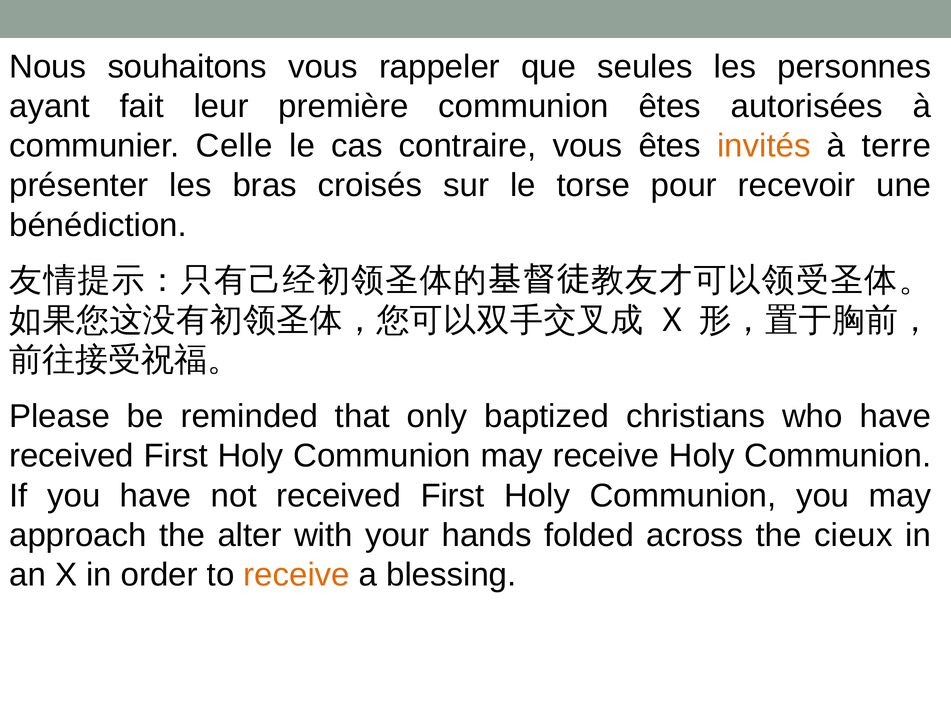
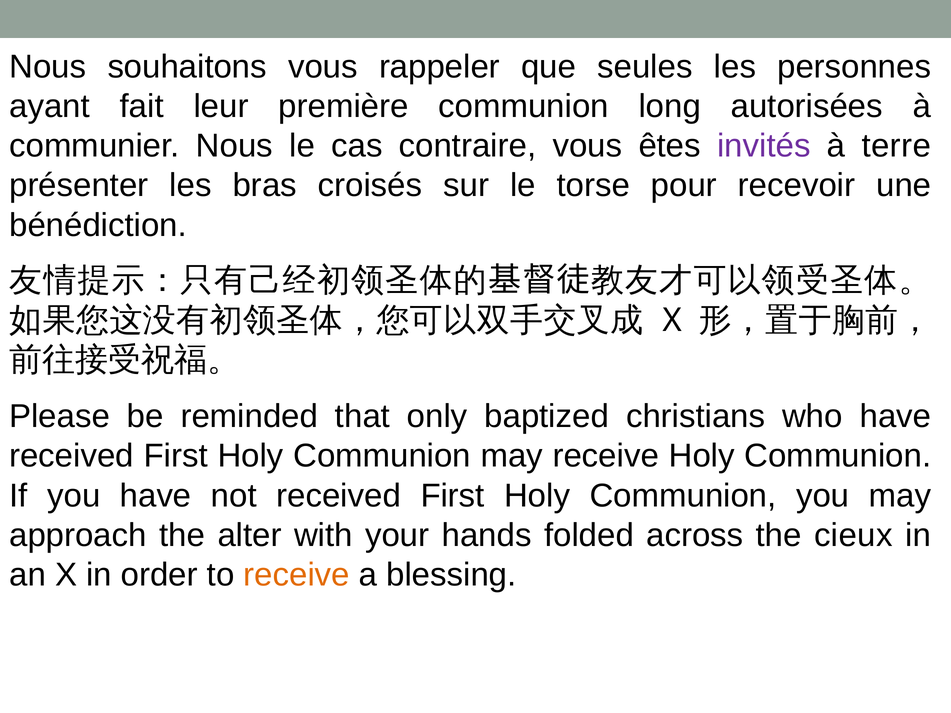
communion êtes: êtes -> long (670, 106)
communier Celle: Celle -> Nous (234, 146)
invités colour: orange -> purple (764, 146)
